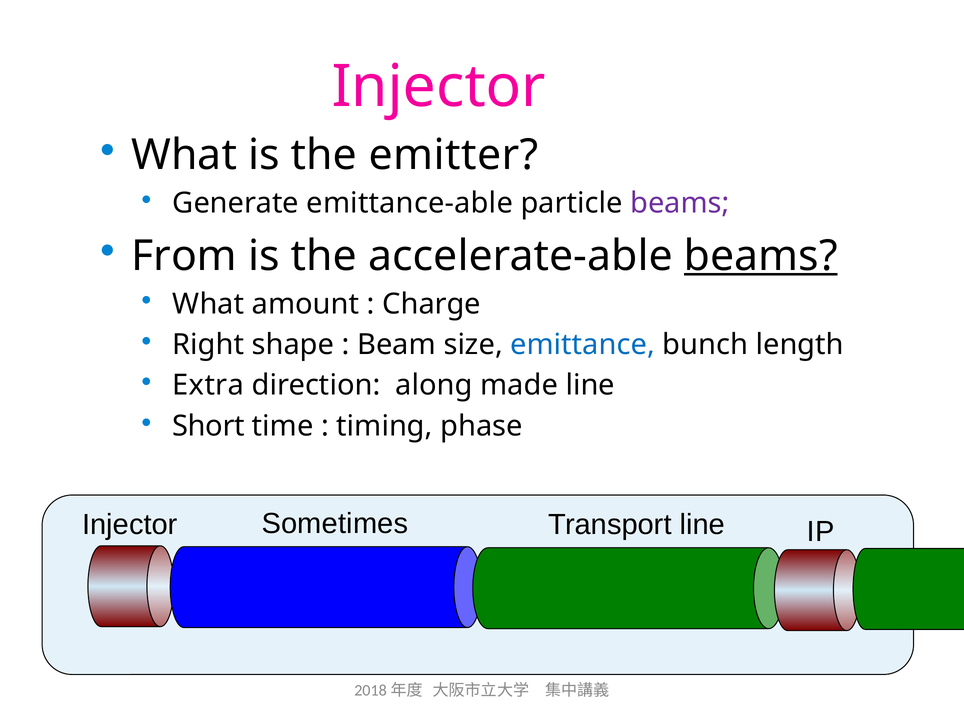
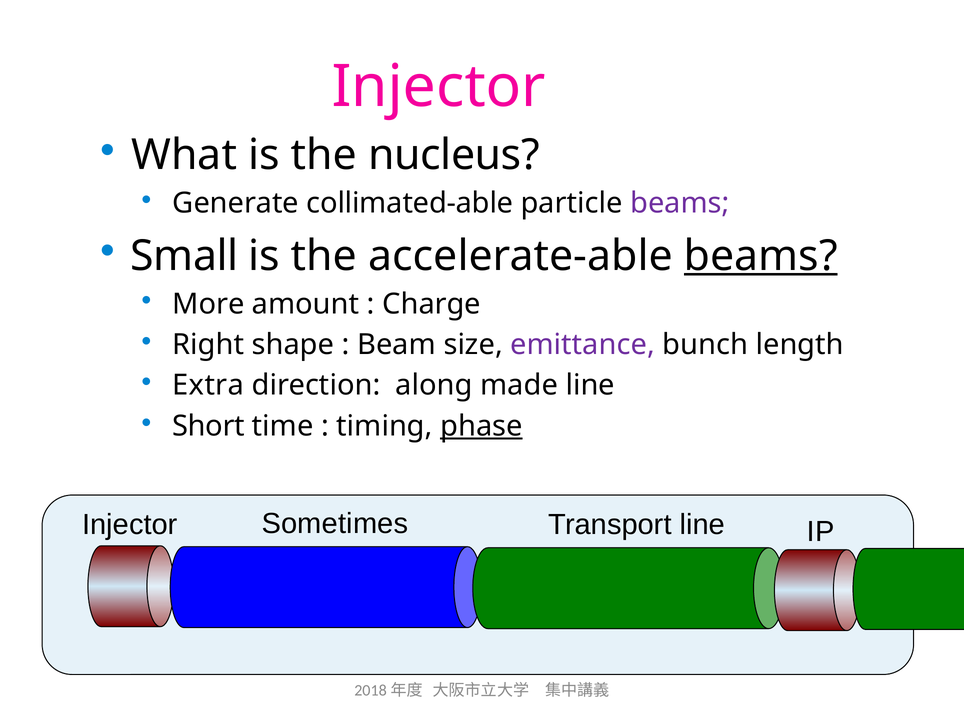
emitter: emitter -> nucleus (454, 155)
emittance-able: emittance-able -> collimated-able (410, 203)
From: From -> Small (184, 256)
What: What -> More (208, 304)
emittance colour: blue -> purple (583, 345)
phase underline: none -> present (481, 426)
